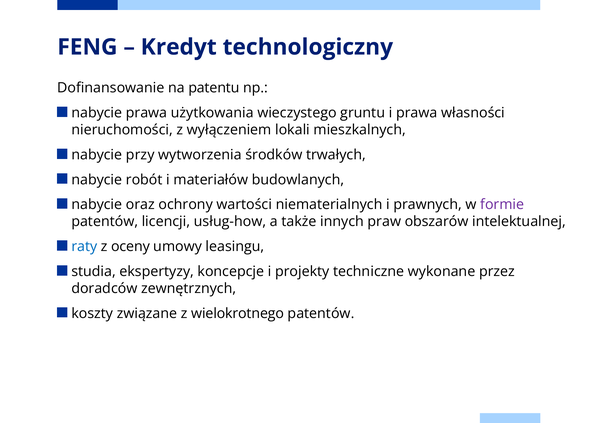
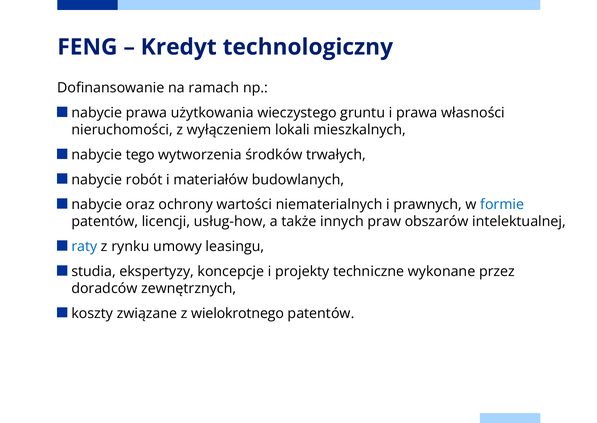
patentu: patentu -> ramach (214, 88)
przy: przy -> tego (140, 155)
formie colour: purple -> blue (502, 204)
oceny: oceny -> rynku (130, 246)
